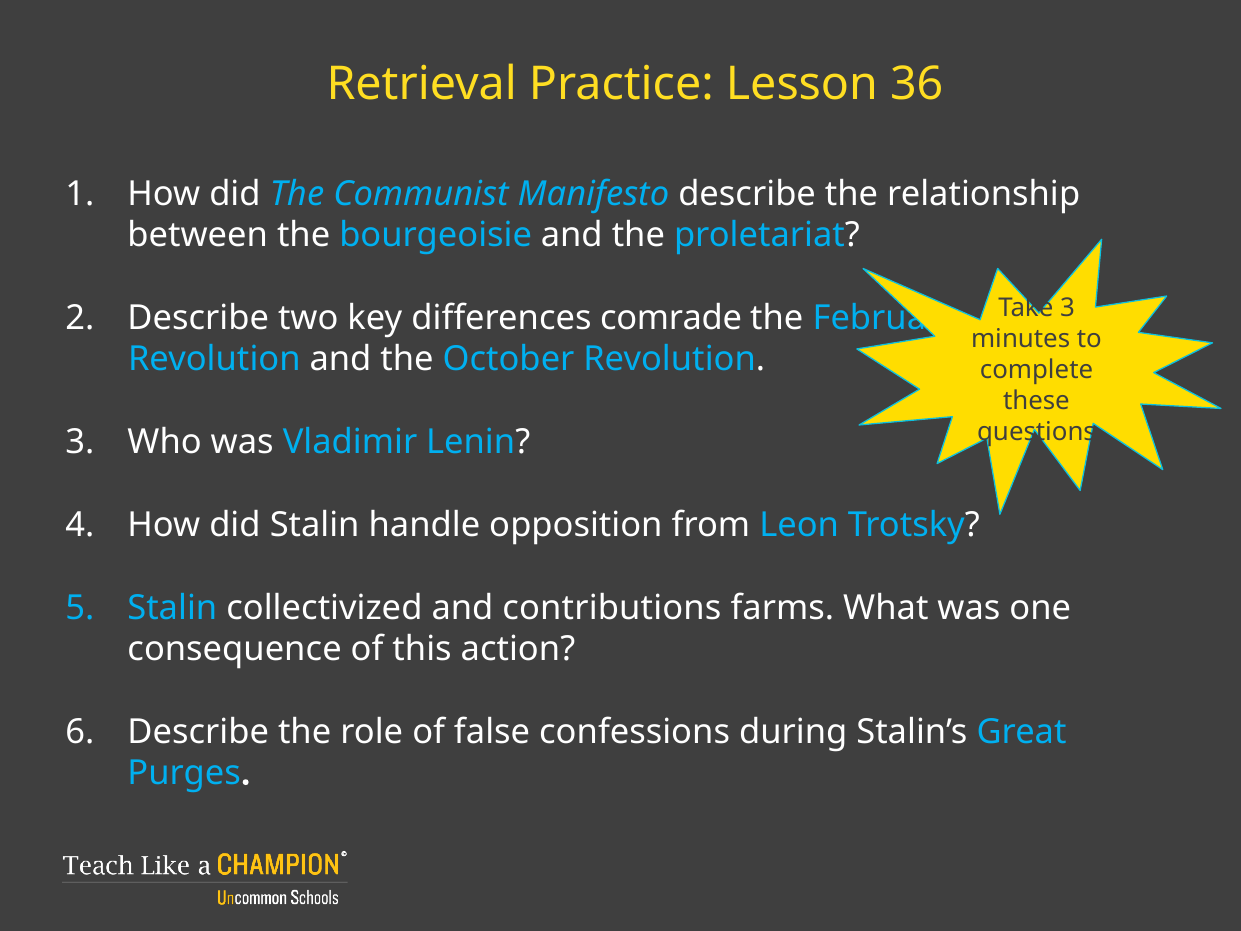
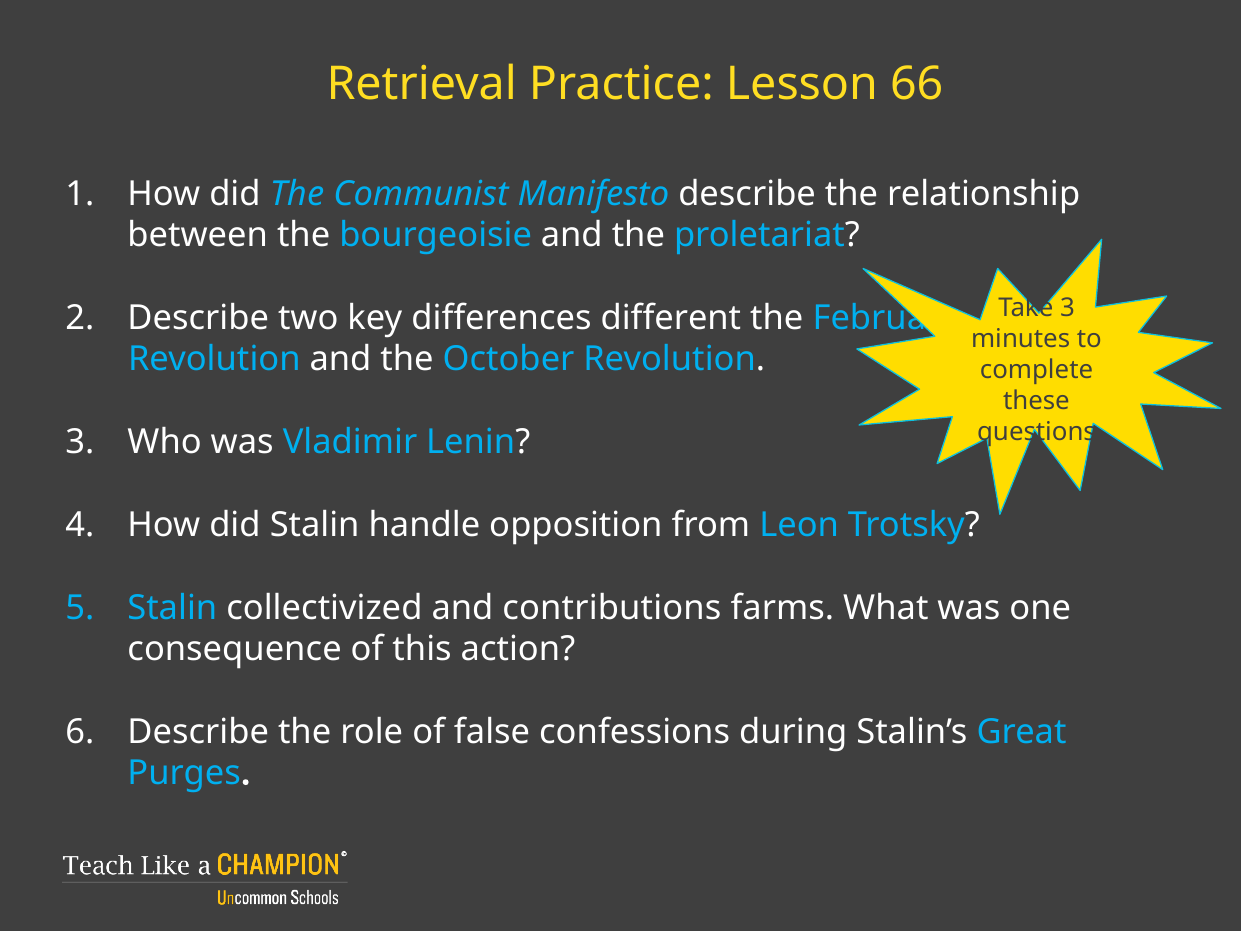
36: 36 -> 66 (917, 84)
comrade: comrade -> different (671, 318)
